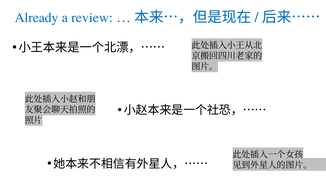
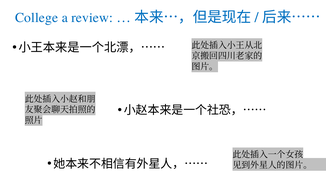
Already: Already -> College (37, 18)
